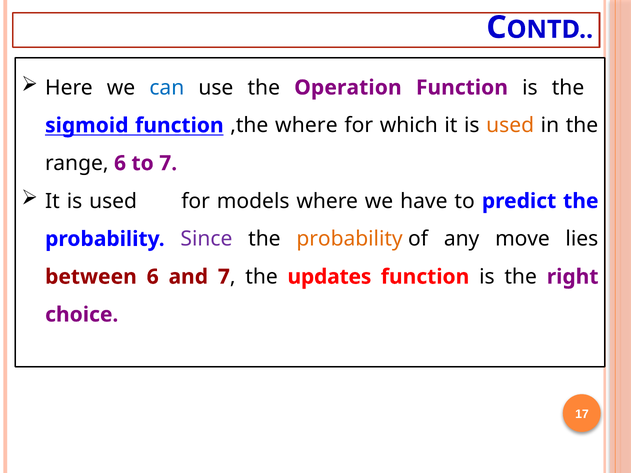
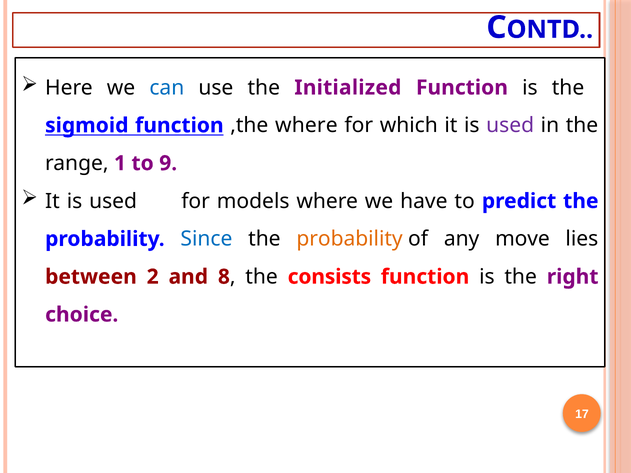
Operation: Operation -> Initialized (348, 88)
used colour: orange -> purple (510, 125)
range 6: 6 -> 1 (120, 163)
to 7: 7 -> 9 (168, 163)
Since colour: purple -> blue (206, 239)
between 6: 6 -> 2 (153, 277)
and 7: 7 -> 8 (224, 277)
updates: updates -> consists (329, 277)
